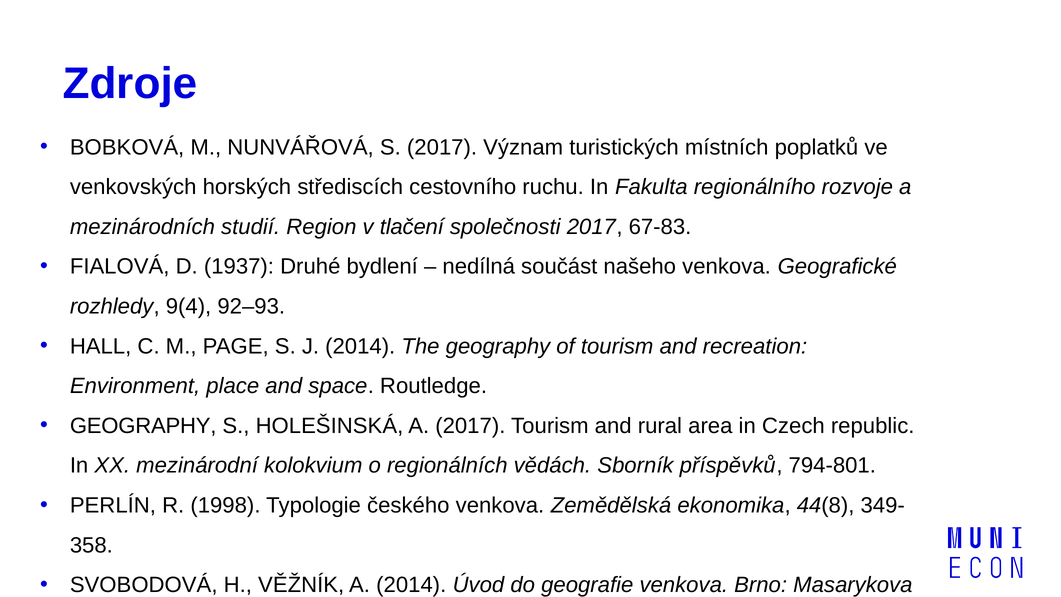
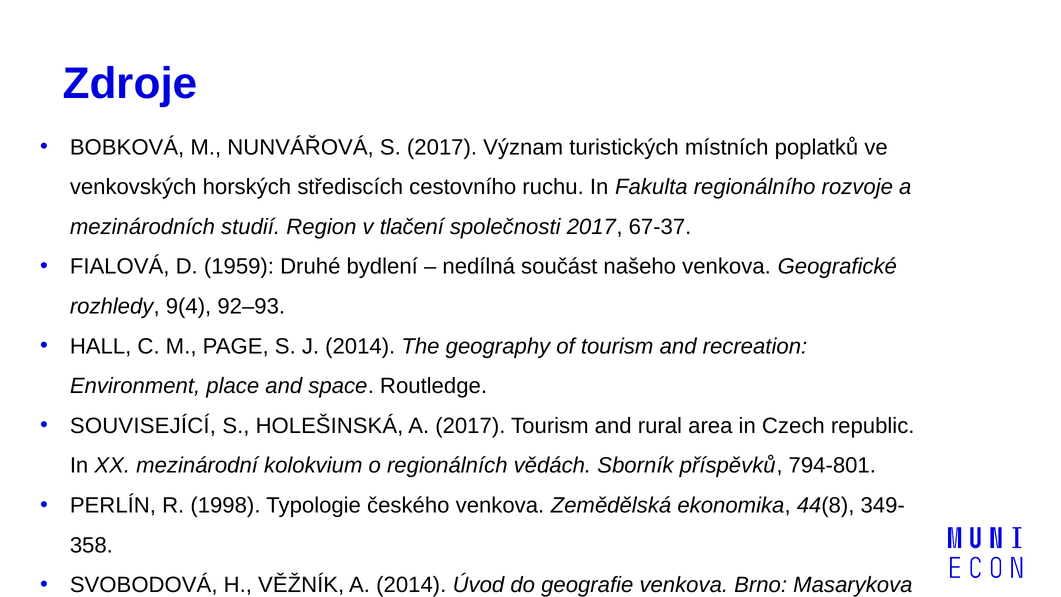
67-83: 67-83 -> 67-37 (660, 227)
1937: 1937 -> 1959 (239, 267)
GEOGRAPHY: GEOGRAPHY -> SOUVISEJÍCÍ (143, 426)
